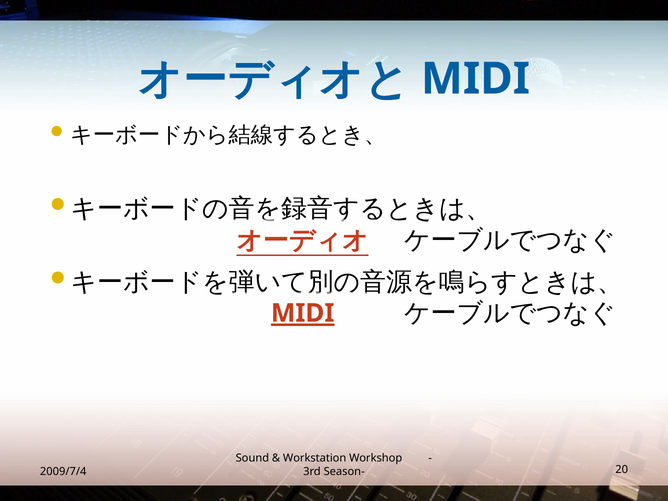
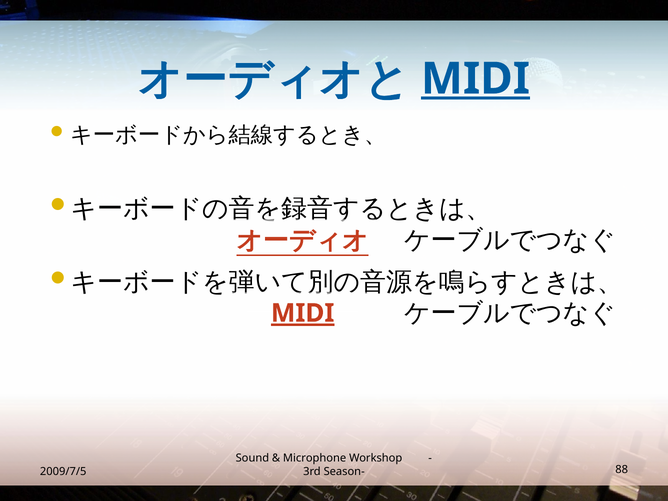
MIDI underline: none -> present (475, 79)
Workstation: Workstation -> Microphone (315, 458)
2009/7/4: 2009/7/4 -> 2009/7/5 (63, 471)
20: 20 -> 88 (622, 470)
